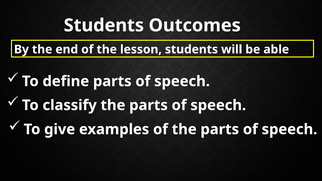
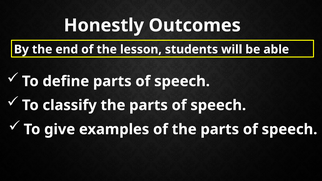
Students: Students -> Honestly (104, 25)
